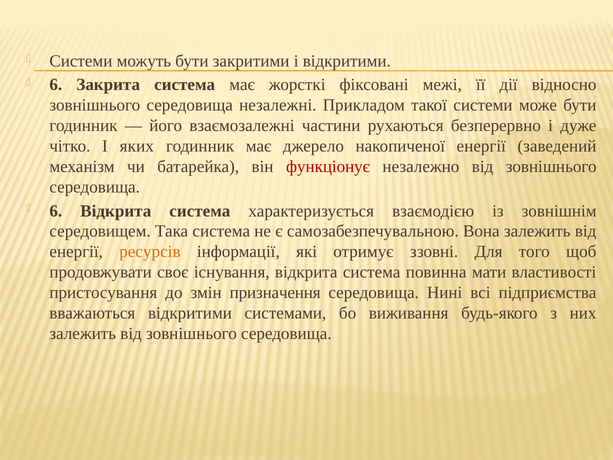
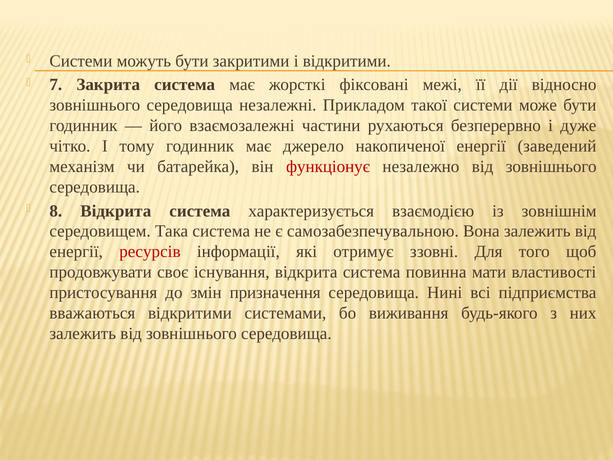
6: 6 -> 7 (56, 85)
яких: яких -> тому (137, 146)
6: 6 -> 8 (56, 211)
ресурсів colour: orange -> red (150, 252)
